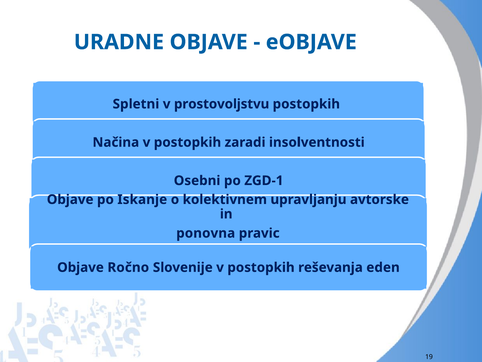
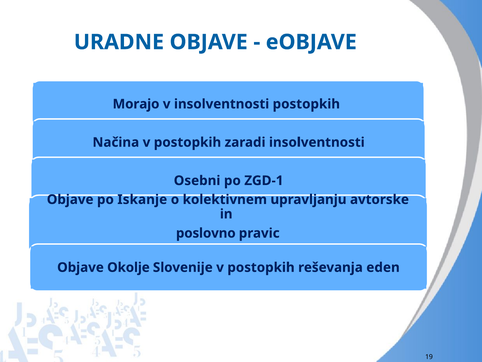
Spletni: Spletni -> Morajo (136, 104)
v prostovoljstvu: prostovoljstvu -> insolventnosti (222, 104)
ponovna: ponovna -> poslovno (206, 233)
Ročno: Ročno -> Okolje (128, 267)
